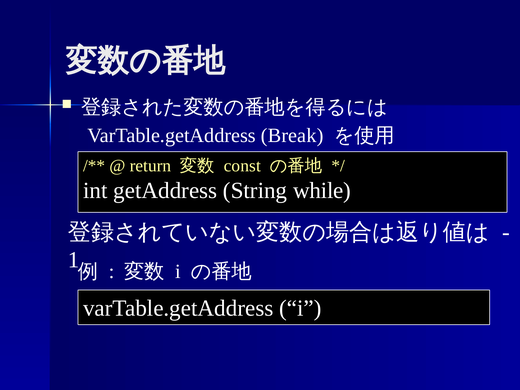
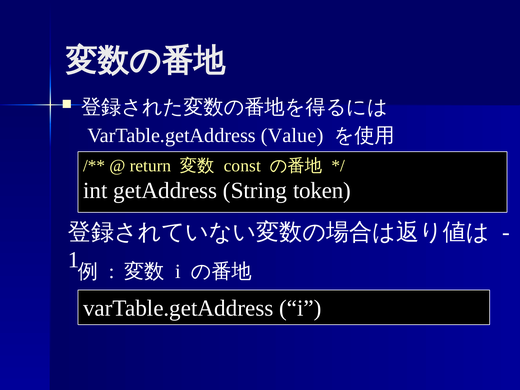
Break: Break -> Value (292, 135)
while: while -> token (322, 191)
